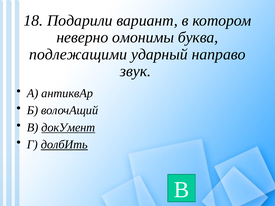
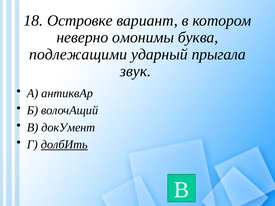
Подарили: Подарили -> Островке (80, 21)
направо: направо -> прыгала (219, 54)
докУмент underline: present -> none (68, 128)
